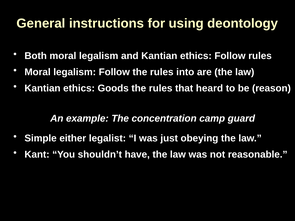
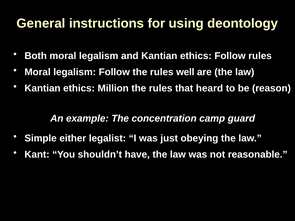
into: into -> well (185, 72)
Goods: Goods -> Million (113, 88)
